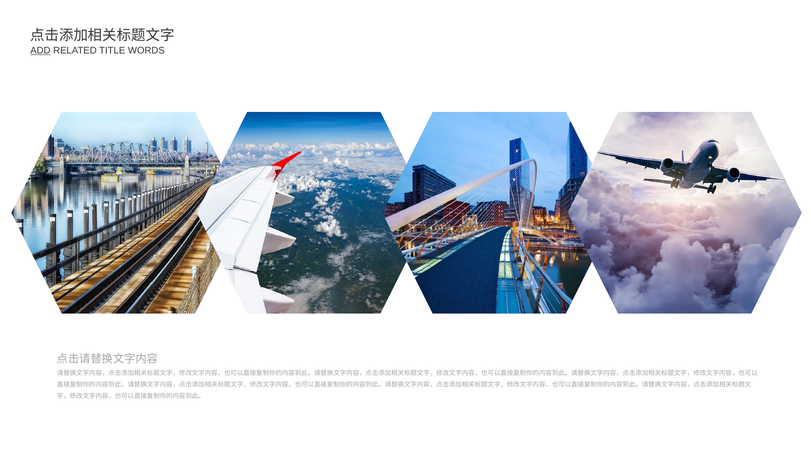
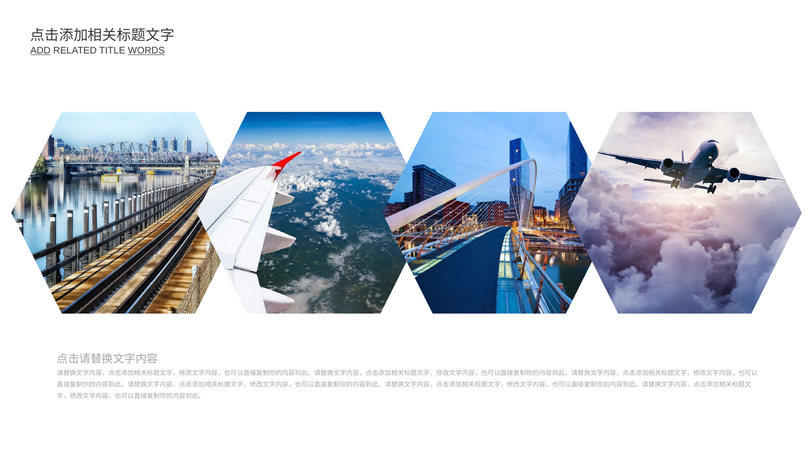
WORDS underline: none -> present (146, 51)
